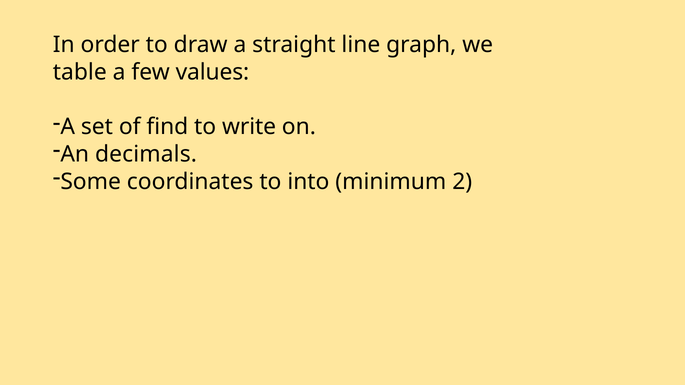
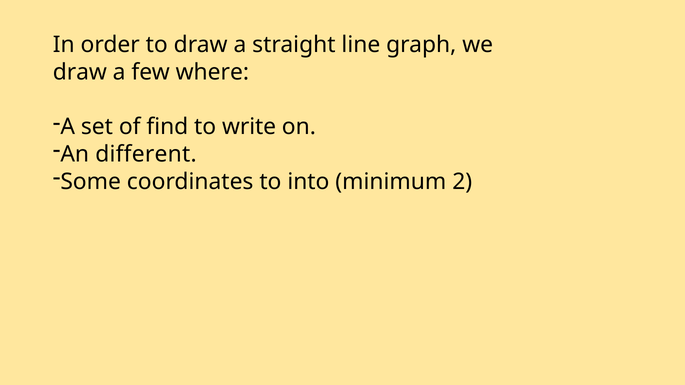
table: table -> draw (80, 72)
values: values -> where (212, 72)
decimals: decimals -> different (146, 154)
